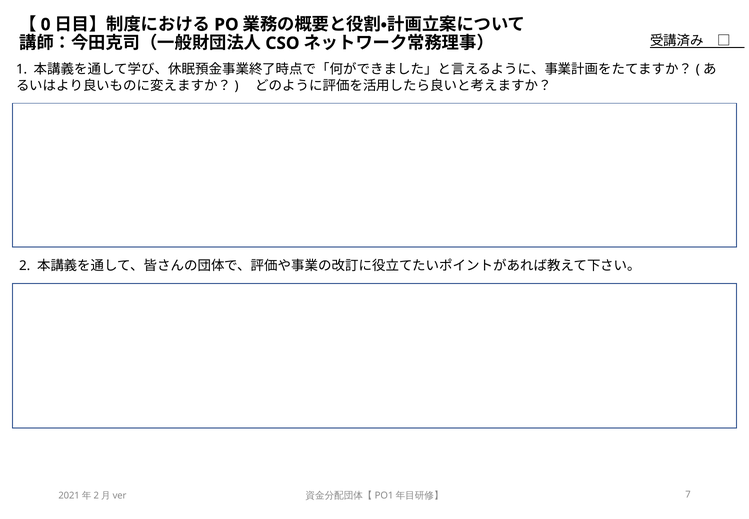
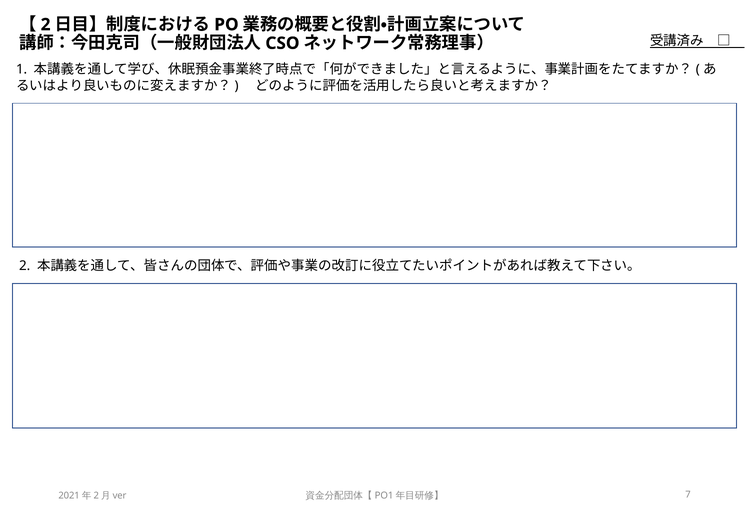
0: 0 -> 2 (46, 25)
